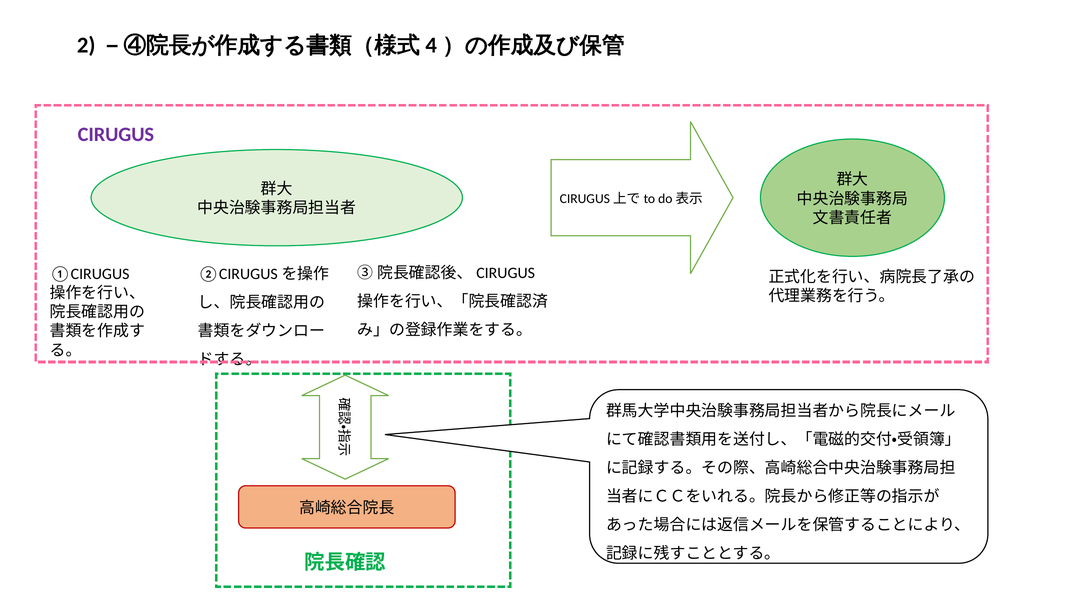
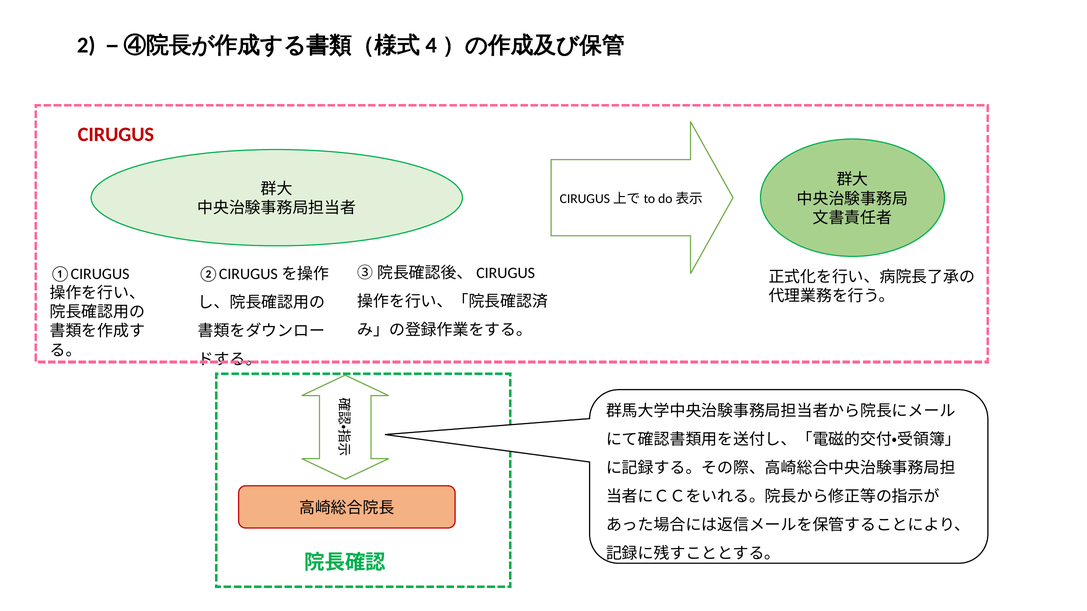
CIRUGUS colour: purple -> red (116, 134)
